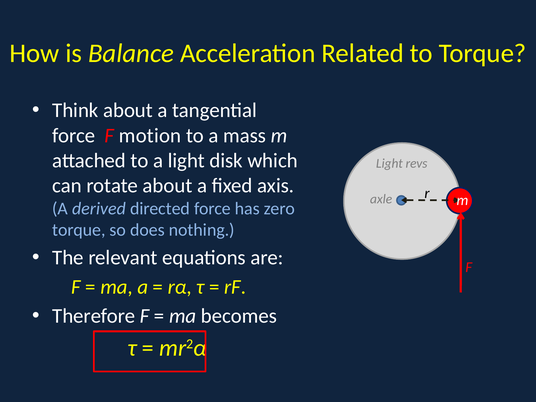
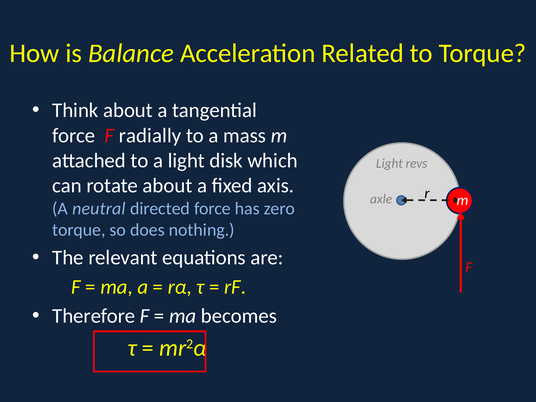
motion: motion -> radially (150, 135)
derived: derived -> neutral (99, 209)
